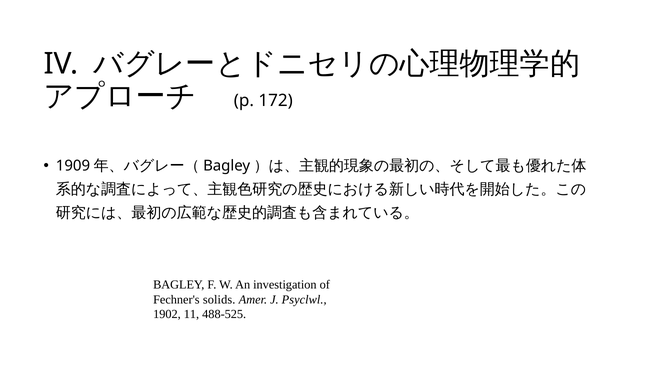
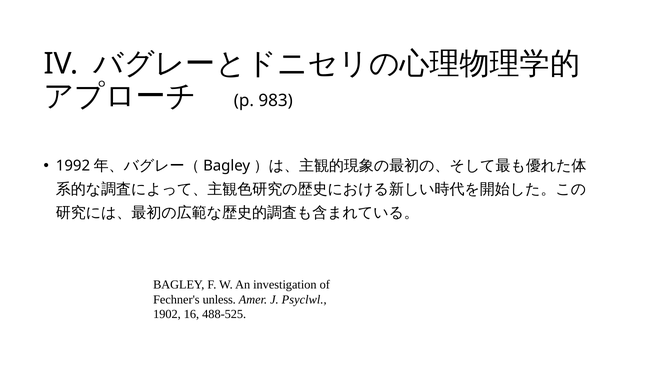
172: 172 -> 983 (276, 101)
1909: 1909 -> 1992 (73, 166)
solids: solids -> unless (219, 299)
11: 11 -> 16 (192, 314)
